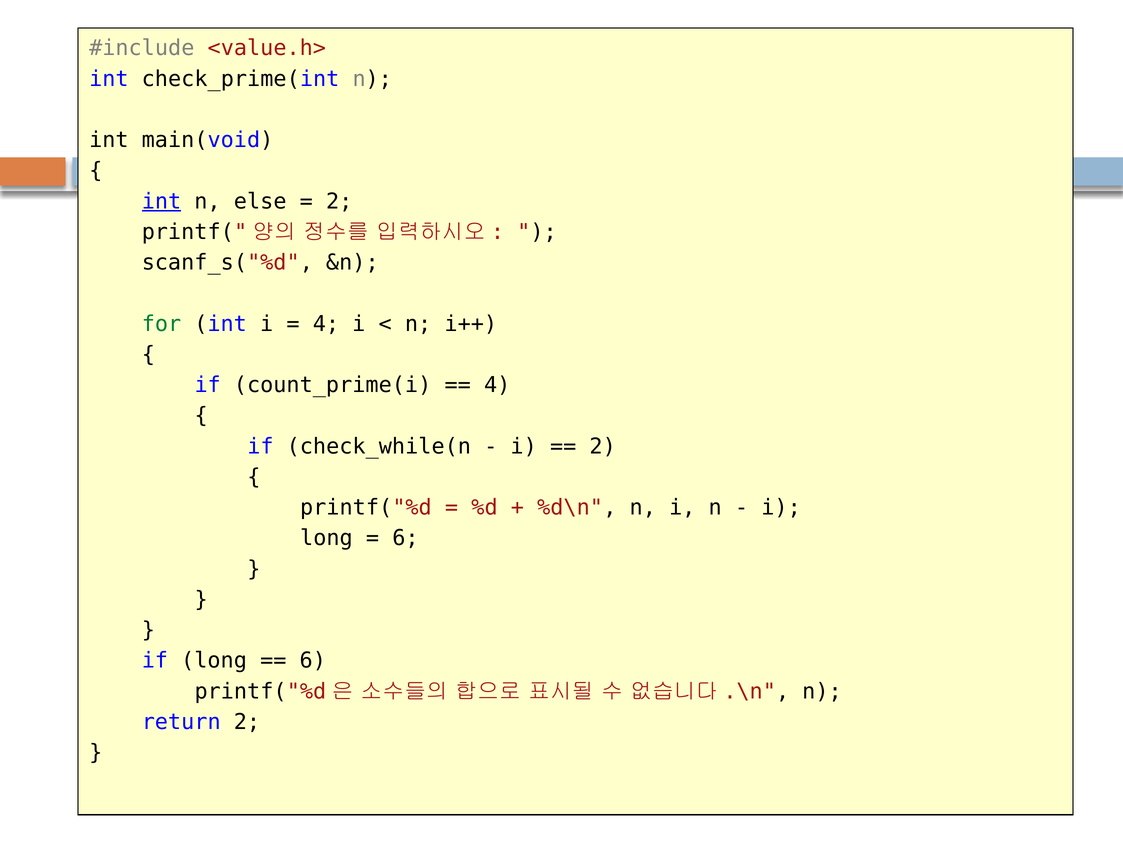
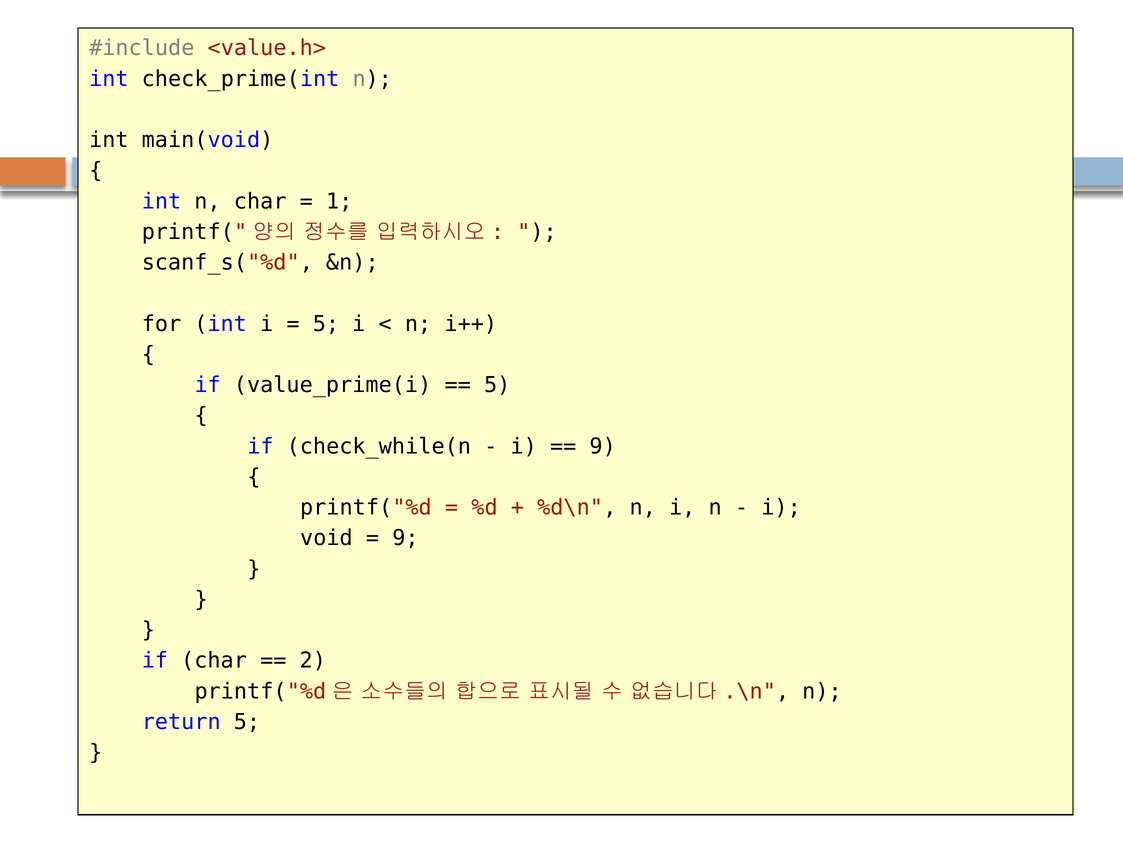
int underline: present -> none (161, 201)
n else: else -> char (260, 201)
2: 2 -> 1 (339, 201)
for colour: green -> black (161, 324)
4: 4 -> 5 (326, 324)
count_prime(i: count_prime(i -> value_prime(i (333, 385)
4: 4 -> 5 (497, 385)
2: 2 -> 9 (603, 446)
long: long -> void (326, 538)
6: 6 -> 9 (405, 538)
if long: long -> char (214, 660)
6: 6 -> 2 (313, 660)
return 2: 2 -> 5 (247, 721)
